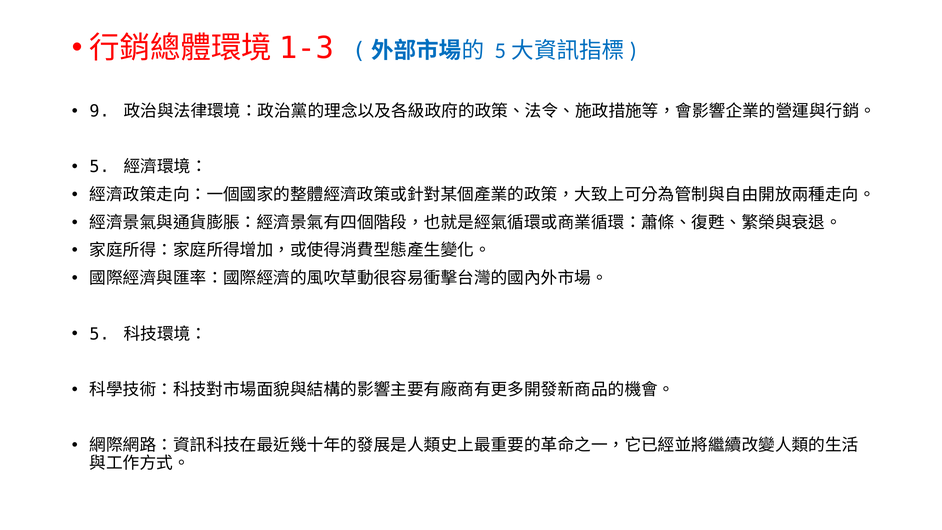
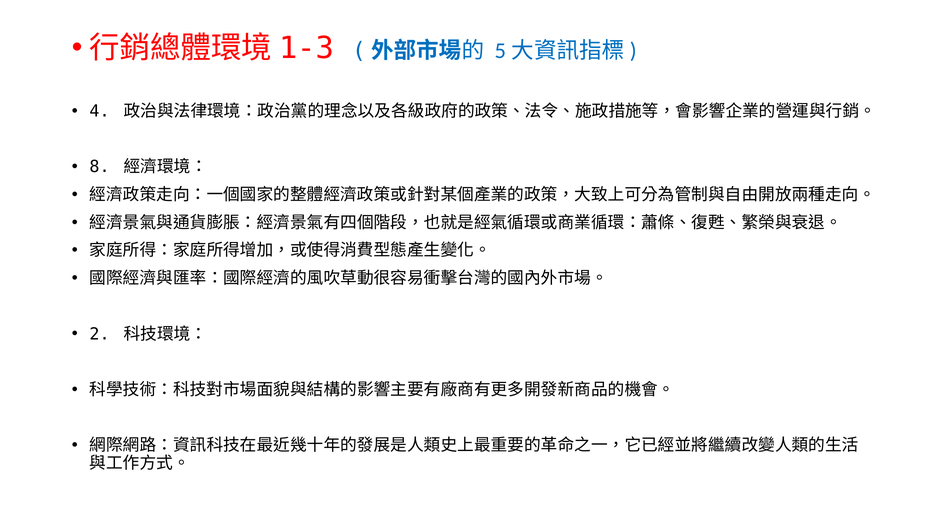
9: 9 -> 4 (100, 111)
5: 5 -> 8 (100, 167)
5: 5 -> 2 (100, 334)
